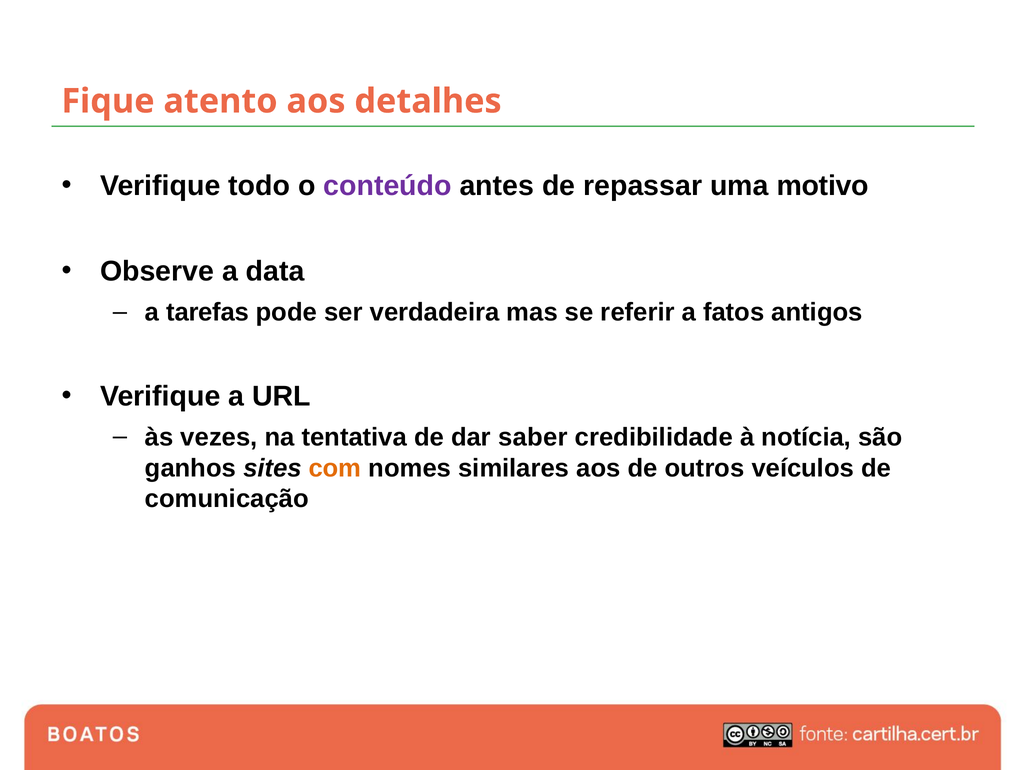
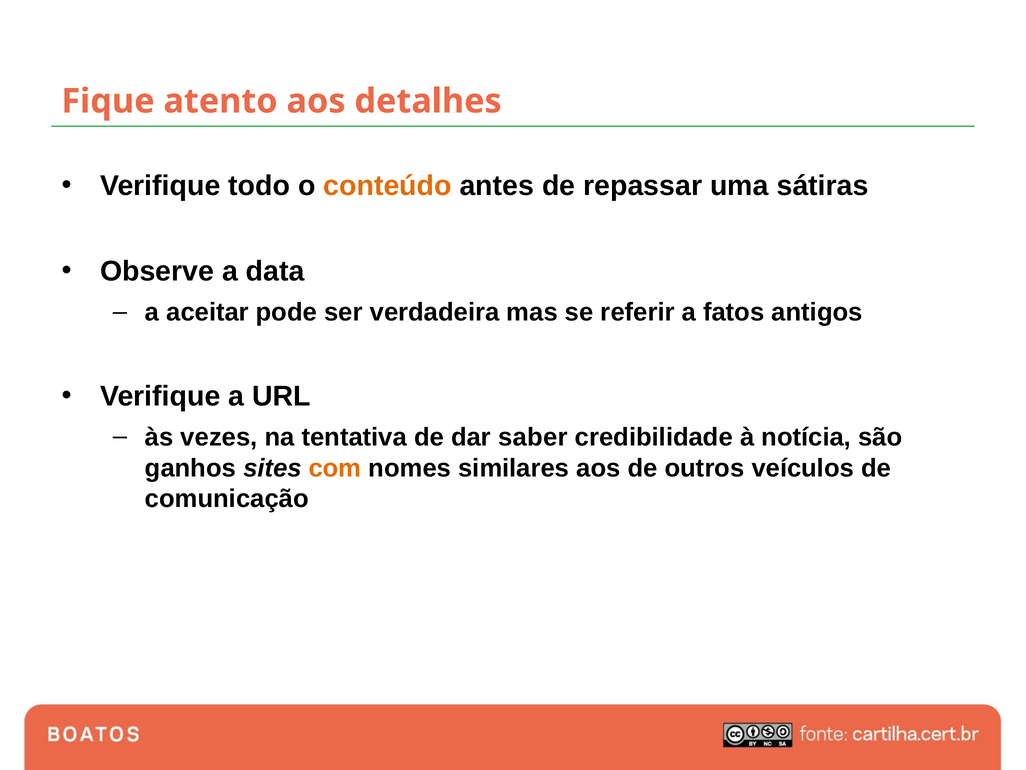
conteúdo colour: purple -> orange (388, 186)
motivo: motivo -> sátiras (823, 186)
tarefas: tarefas -> aceitar (208, 312)
